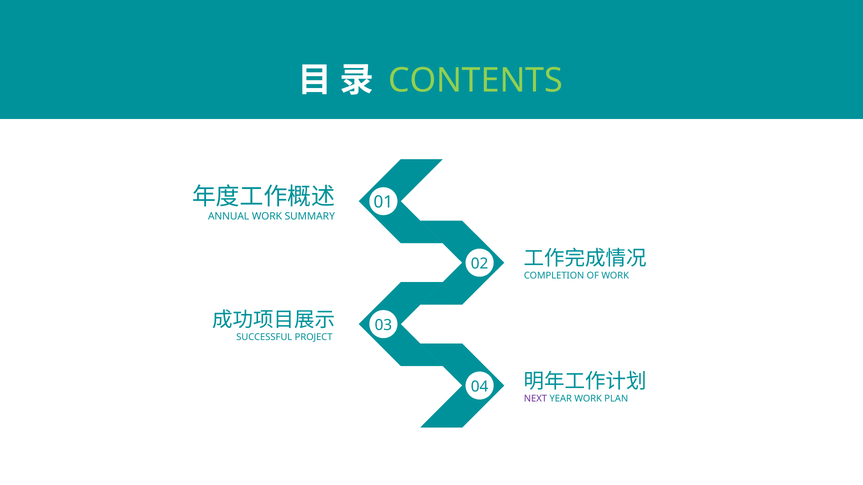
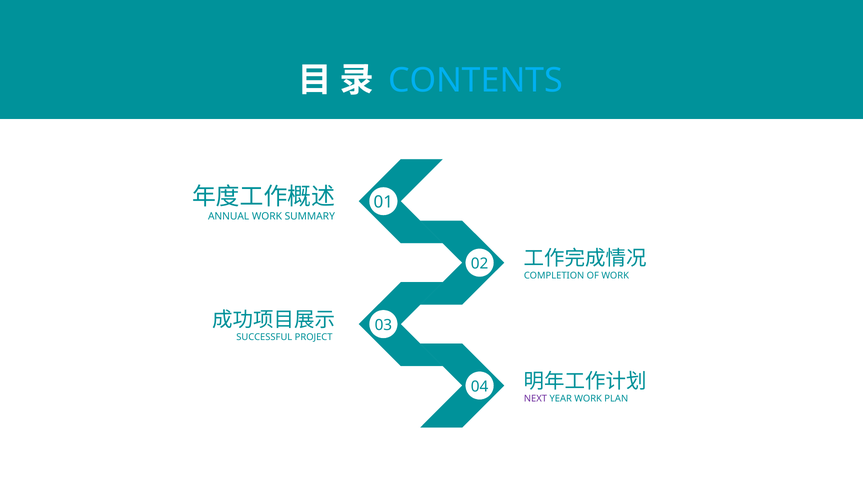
CONTENTS colour: light green -> light blue (476, 81)
